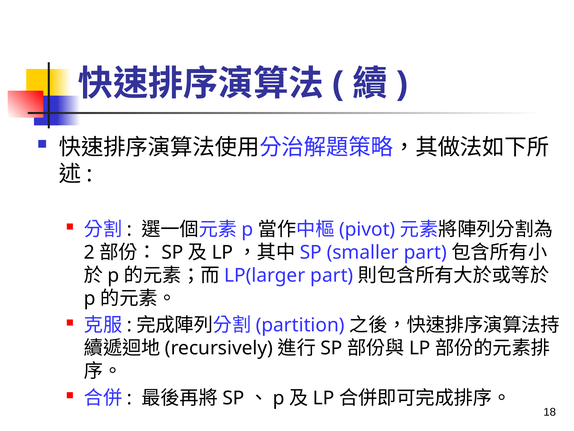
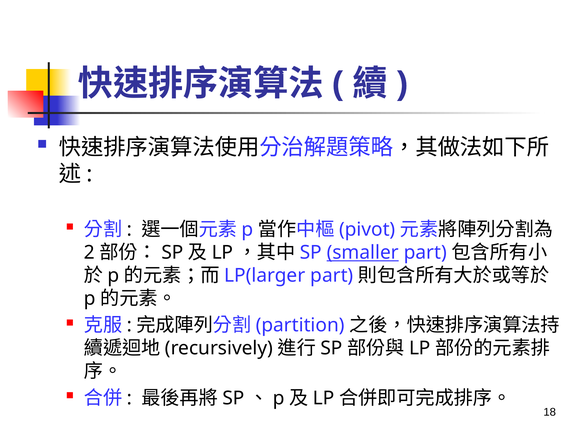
smaller underline: none -> present (363, 252)
